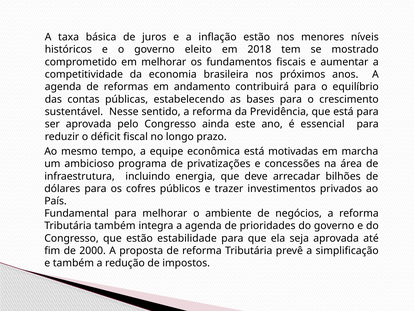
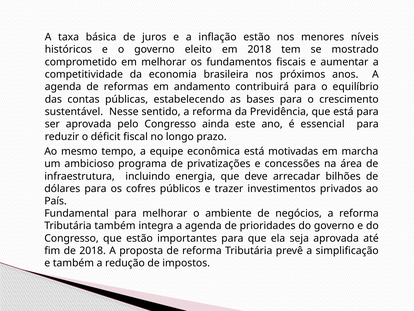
estabilidade: estabilidade -> importantes (187, 238)
de 2000: 2000 -> 2018 (93, 250)
